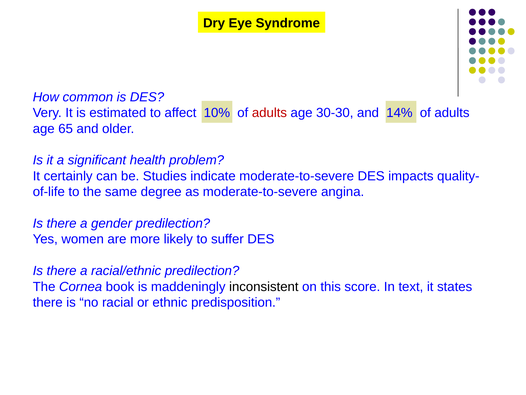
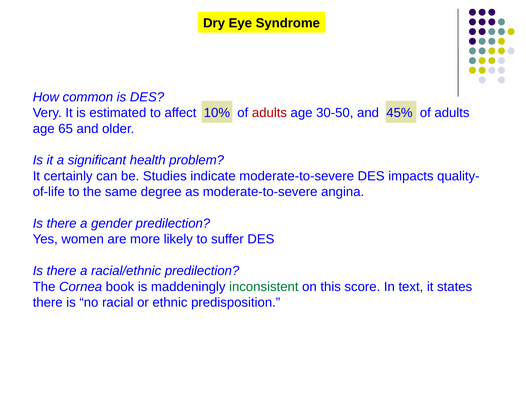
30-30: 30-30 -> 30-50 (335, 113)
14%: 14% -> 45% (399, 113)
inconsistent colour: black -> green (264, 286)
